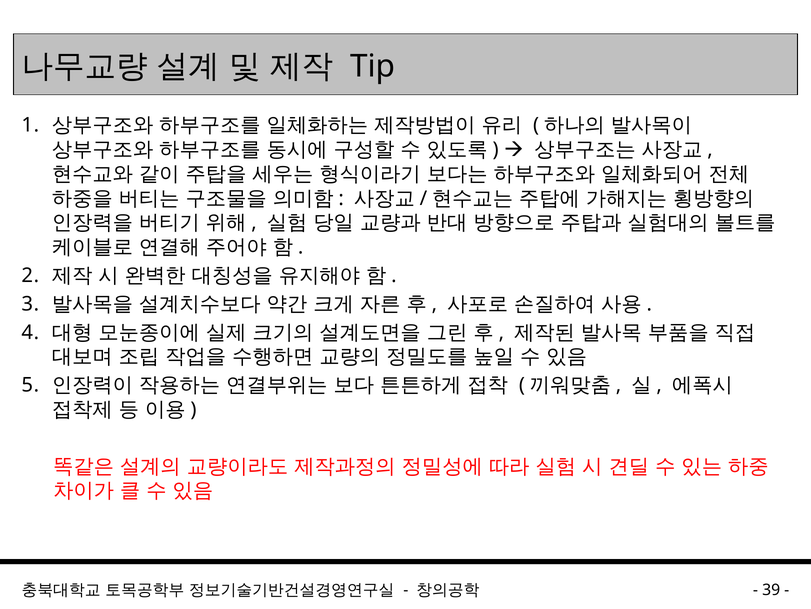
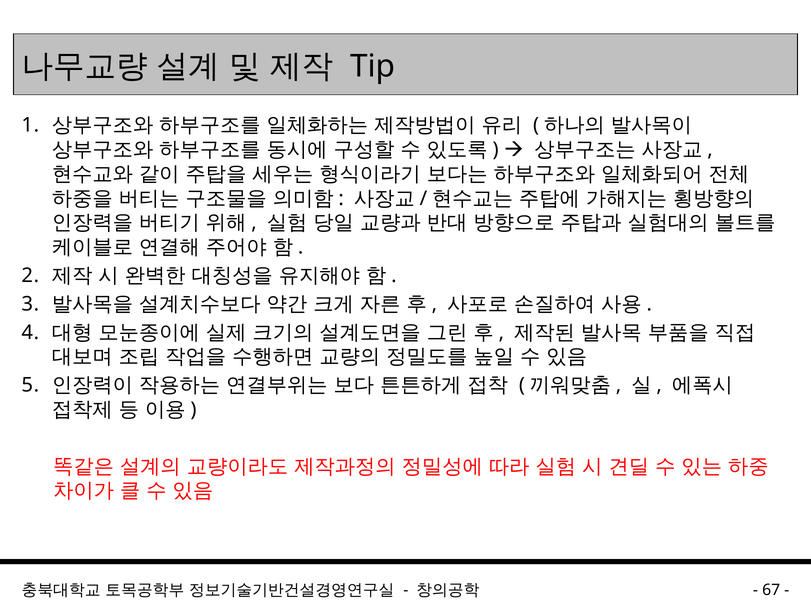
39: 39 -> 67 (771, 589)
